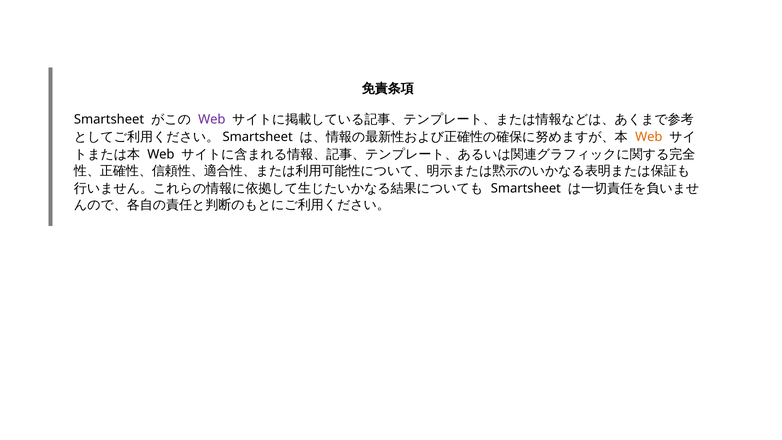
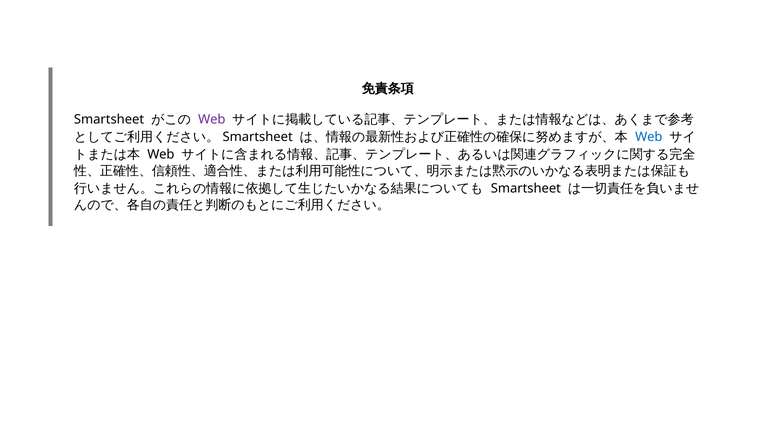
Web colour: orange -> blue (649, 137)
